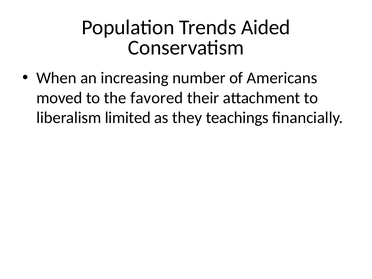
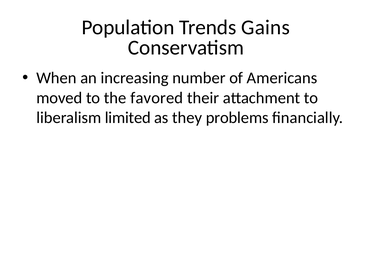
Aided: Aided -> Gains (265, 27)
teachings: teachings -> problems (237, 118)
